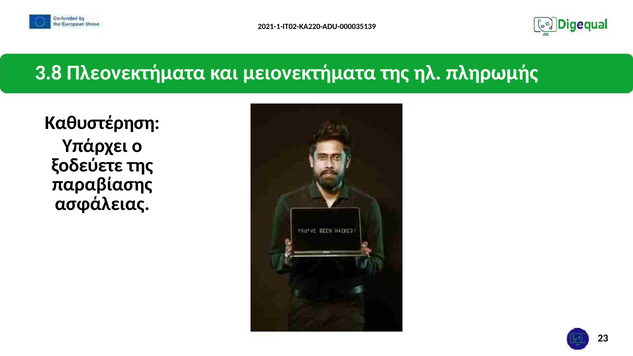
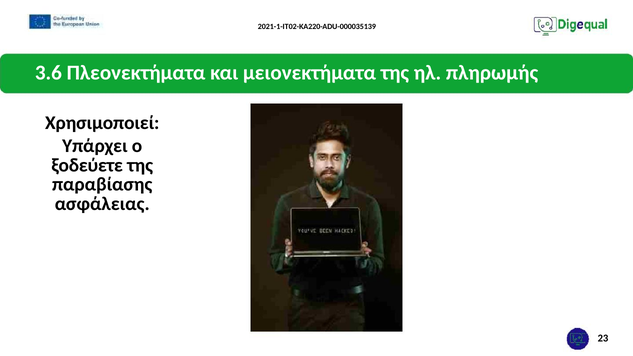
3.8: 3.8 -> 3.6 (48, 73)
Καθυστέρηση: Καθυστέρηση -> Χρησιμοποιεί (102, 123)
